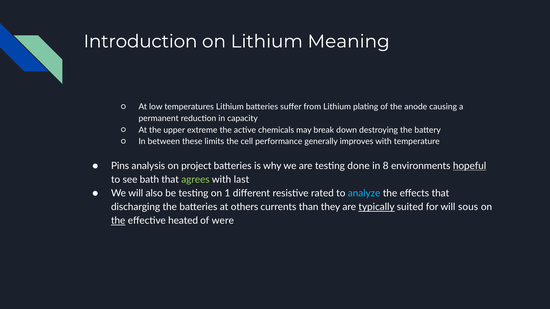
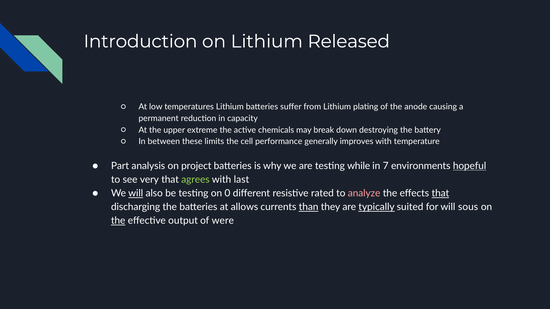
Meaning: Meaning -> Released (349, 41)
Pins: Pins -> Part (120, 166)
done: done -> while (359, 166)
8: 8 -> 7 (386, 166)
bath: bath -> very (149, 180)
will underline: none -> present (136, 194)
1: 1 -> 0 (227, 194)
analyze colour: light blue -> pink (364, 194)
that underline: none -> present (440, 194)
others: others -> allows (244, 207)
than underline: none -> present (309, 207)
heated: heated -> output (183, 221)
